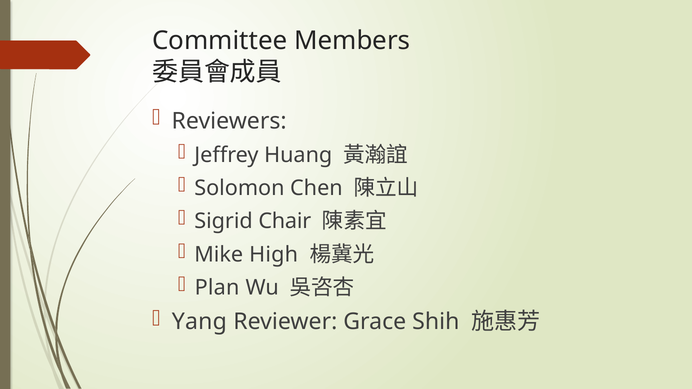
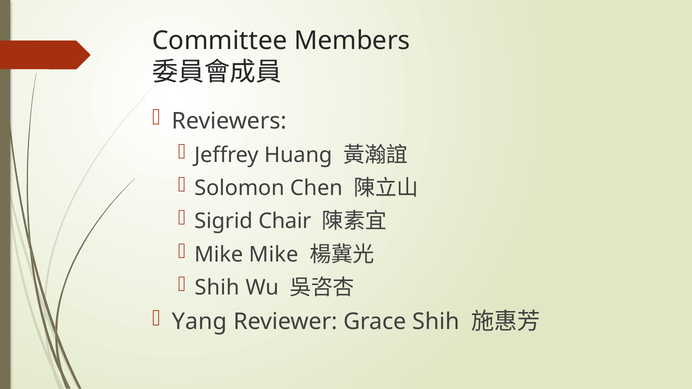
Mike High: High -> Mike (274, 255)
Plan: Plan -> Shih (217, 288)
